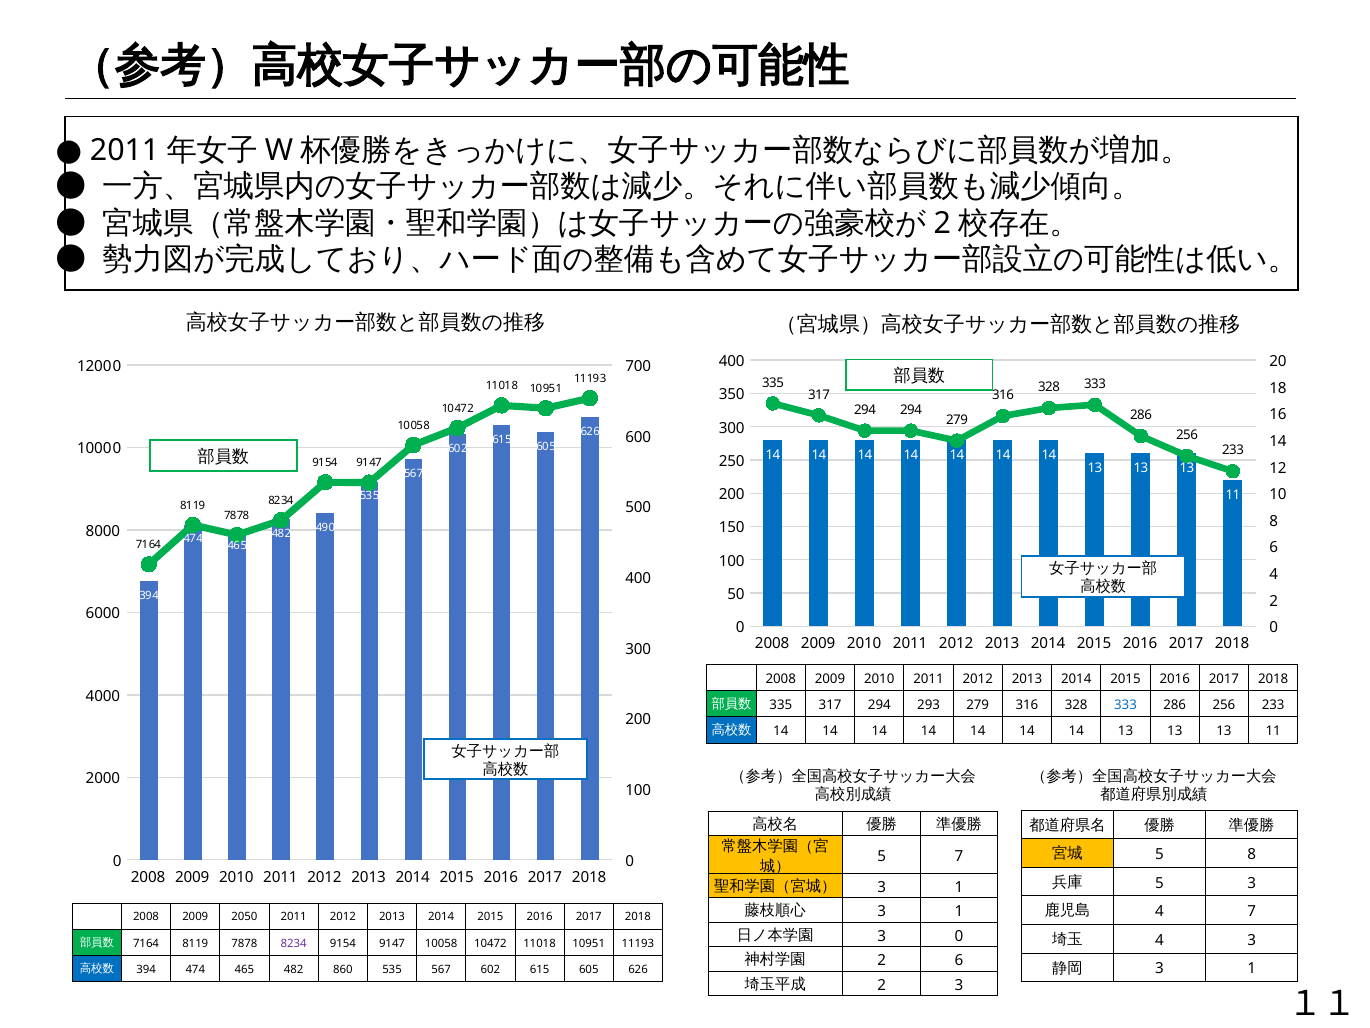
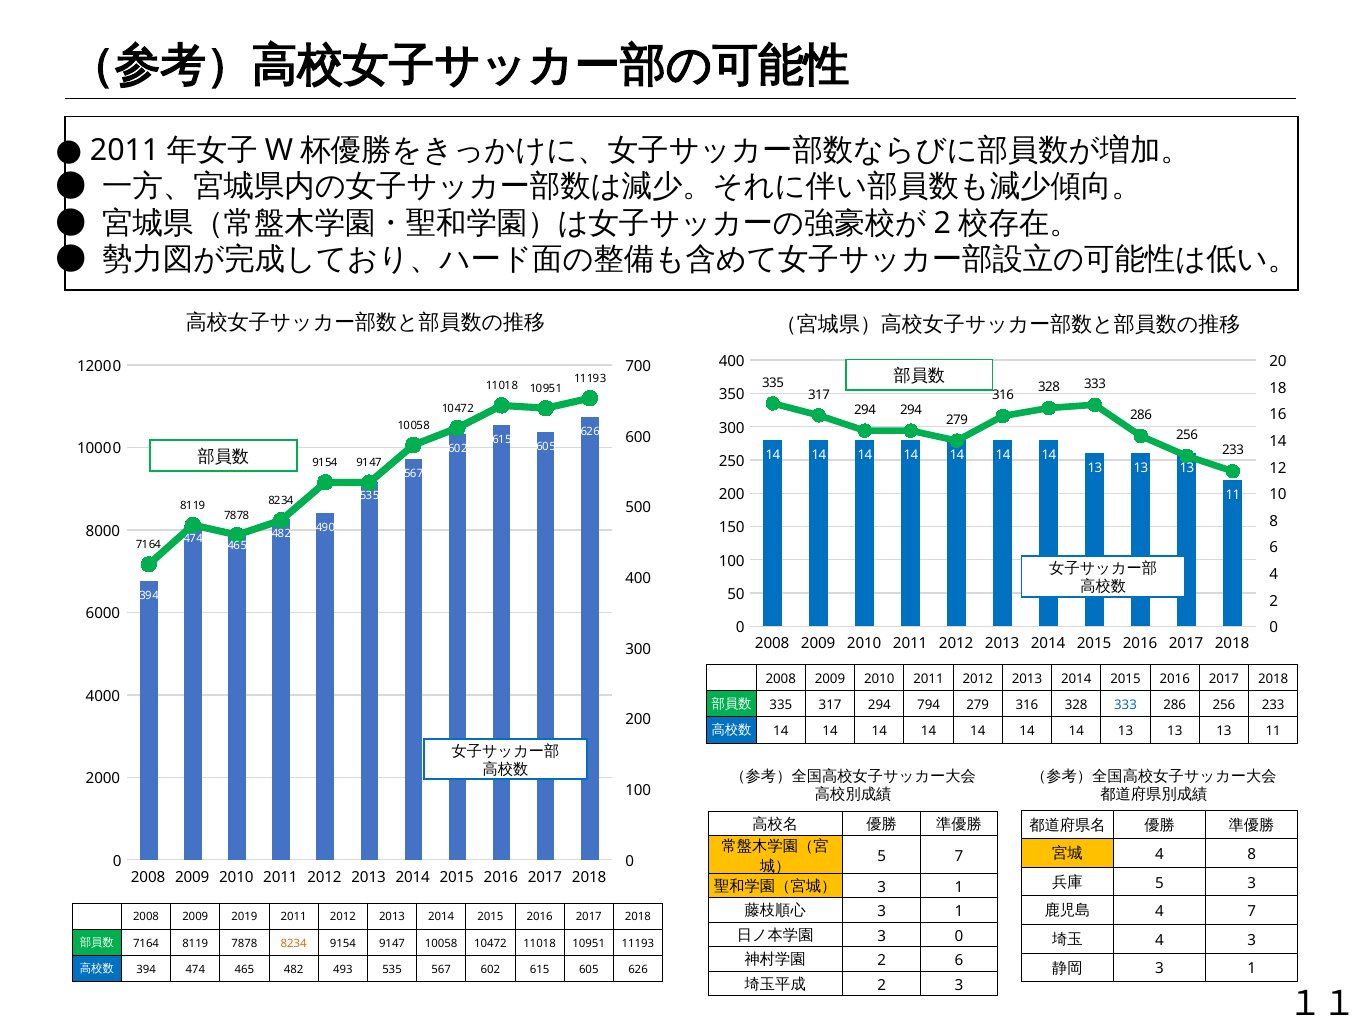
293: 293 -> 794 (929, 705)
5: 5 -> 4 (1160, 854)
2050: 2050 -> 2019 (244, 917)
8234 colour: purple -> orange (294, 943)
860: 860 -> 493 (343, 969)
